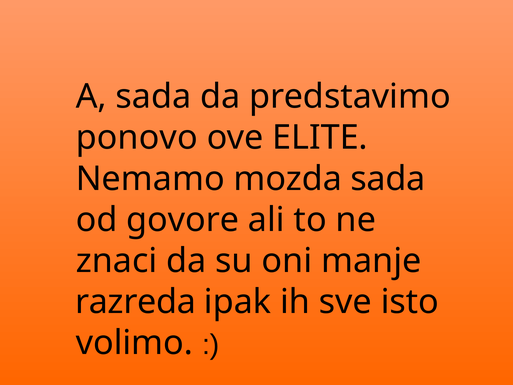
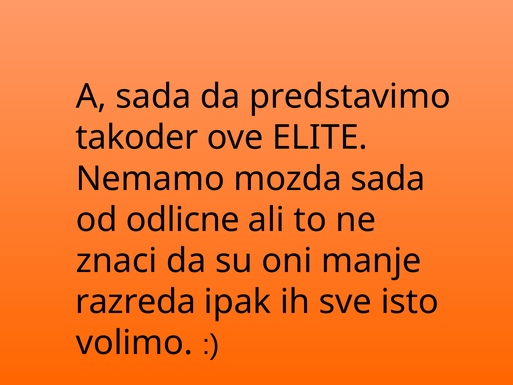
ponovo: ponovo -> takoder (137, 138)
govore: govore -> odlicne (183, 220)
